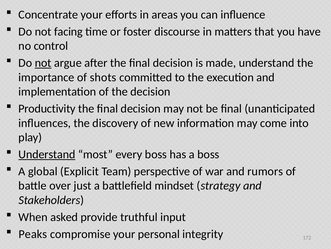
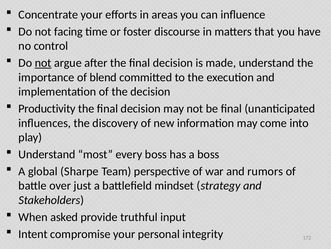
shots: shots -> blend (103, 77)
Understand underline: present -> none (47, 154)
Explicit: Explicit -> Sharpe (80, 171)
Peaks: Peaks -> Intent (33, 233)
